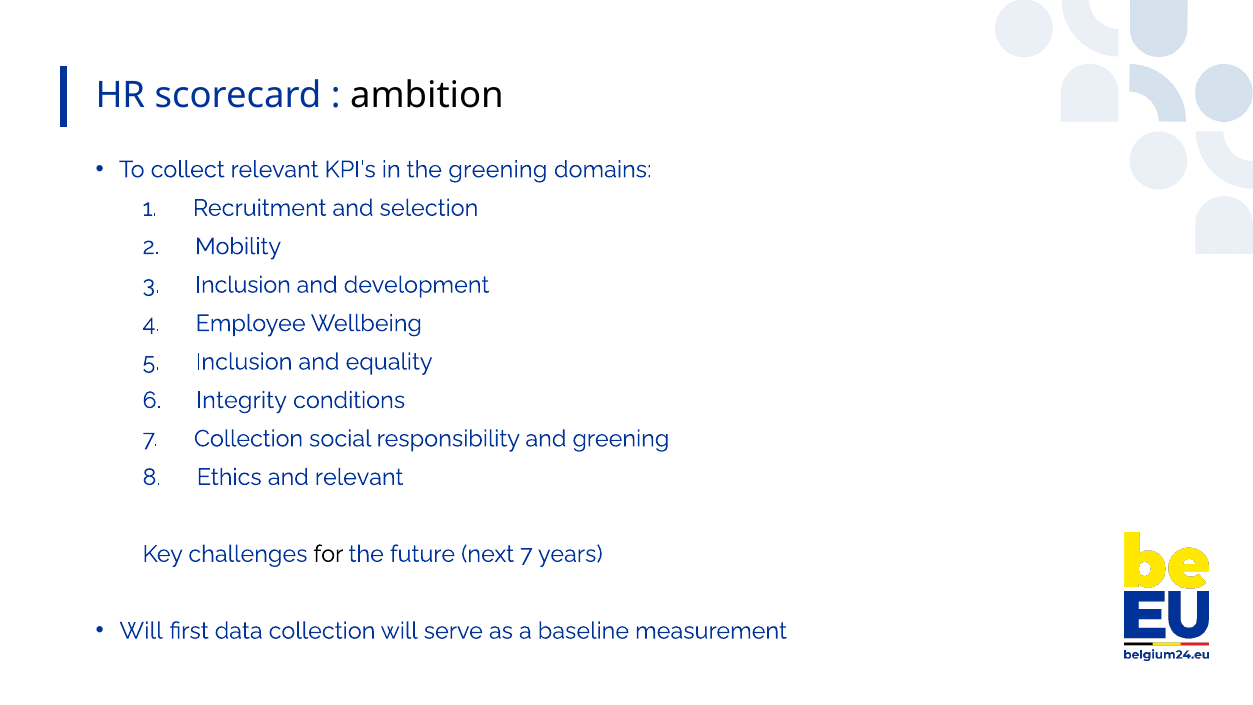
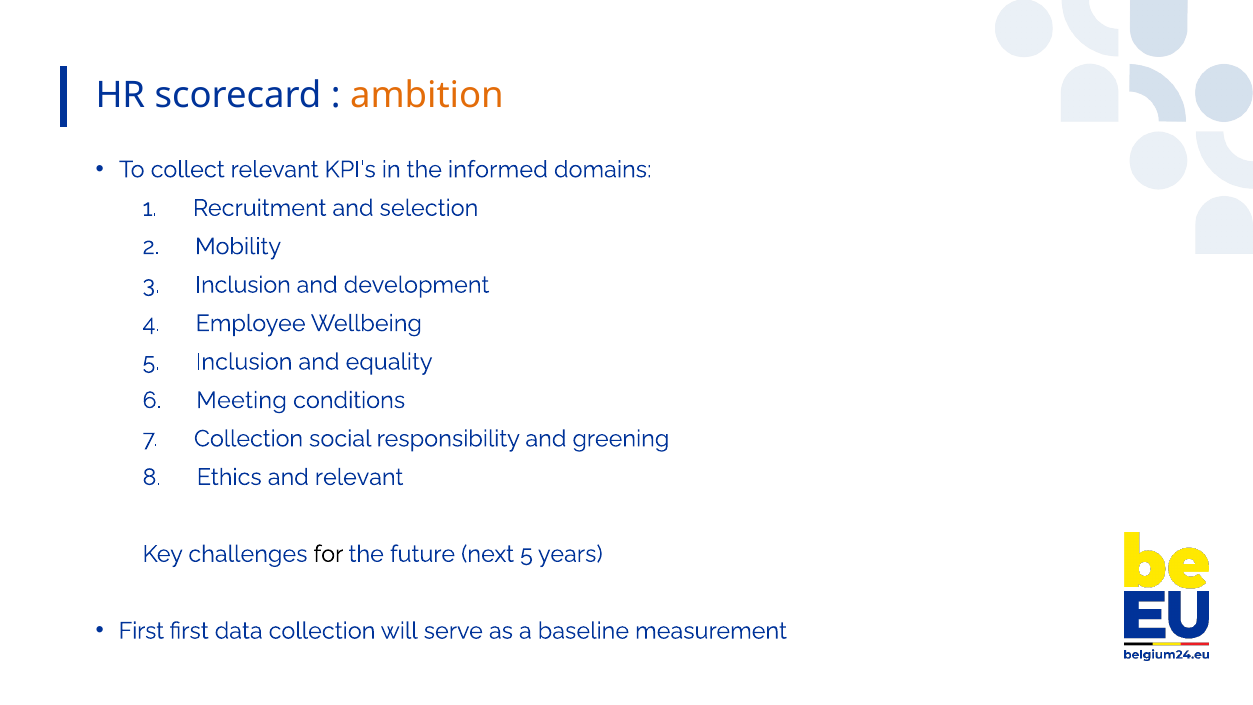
ambition colour: black -> orange (427, 96)
the greening: greening -> informed (498, 170)
Integrity: Integrity -> Meeting (242, 400)
next 7: 7 -> 5 (526, 554)
Will: Will -> First (141, 631)
